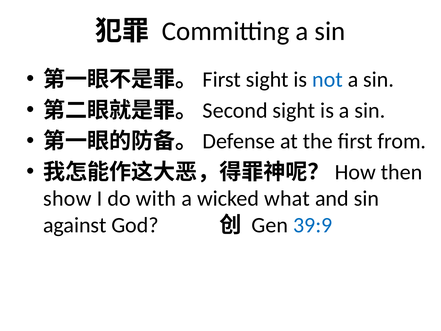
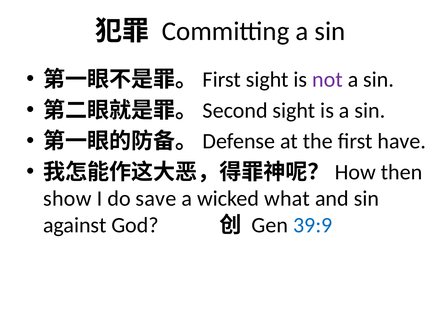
not colour: blue -> purple (327, 79)
from: from -> have (402, 141)
with: with -> save (156, 199)
